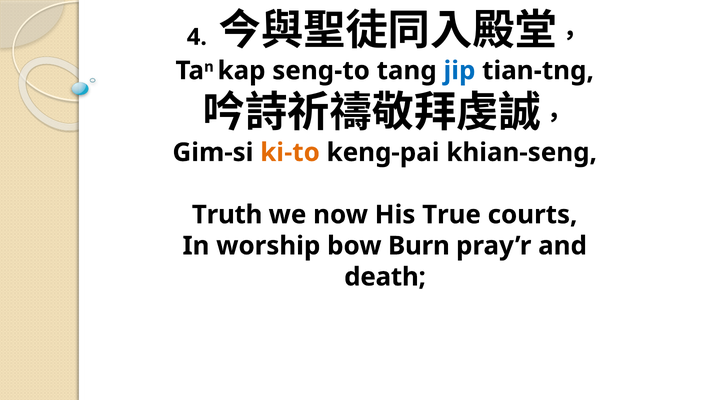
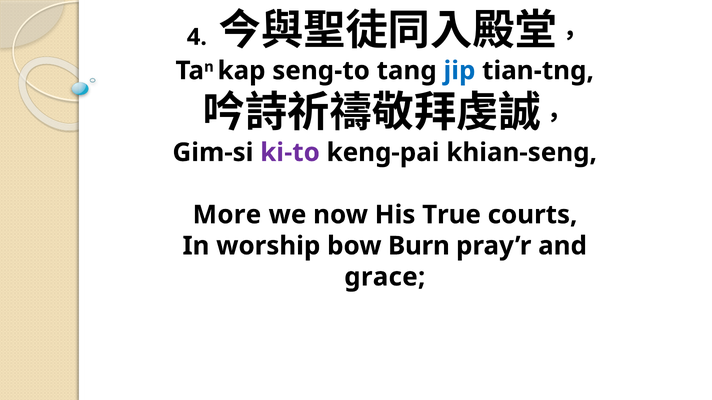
ki-to colour: orange -> purple (290, 153)
Truth: Truth -> More (227, 215)
death: death -> grace (385, 277)
